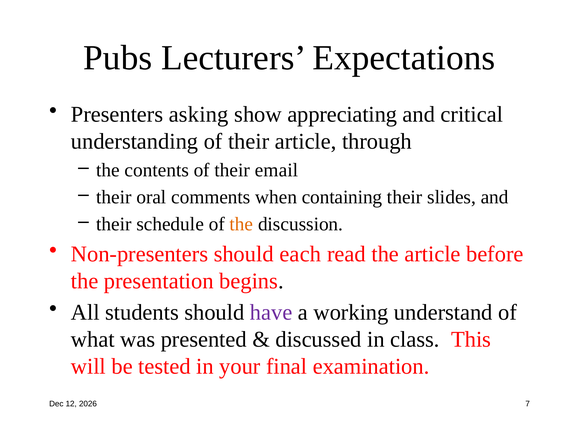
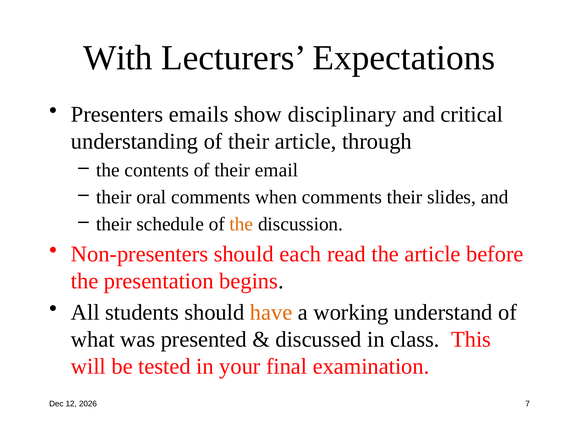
Pubs: Pubs -> With (118, 58)
asking: asking -> emails (199, 114)
appreciating: appreciating -> disciplinary (342, 114)
when containing: containing -> comments (342, 197)
have colour: purple -> orange (271, 313)
